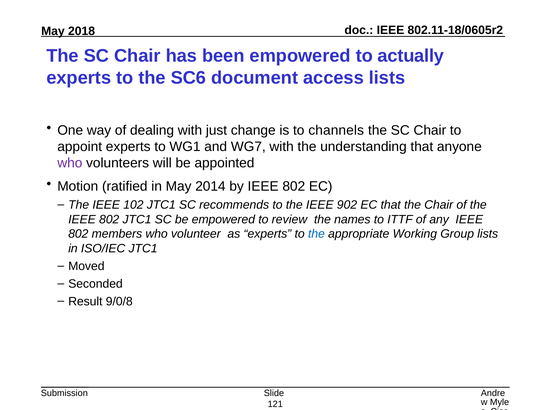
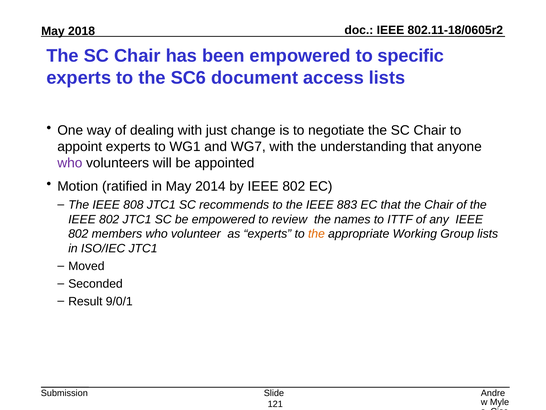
actually: actually -> specific (411, 56)
channels: channels -> negotiate (336, 130)
102: 102 -> 808 (133, 205)
902: 902 -> 883 (347, 205)
the colour: blue -> orange (316, 234)
9/0/8: 9/0/8 -> 9/0/1 (119, 301)
